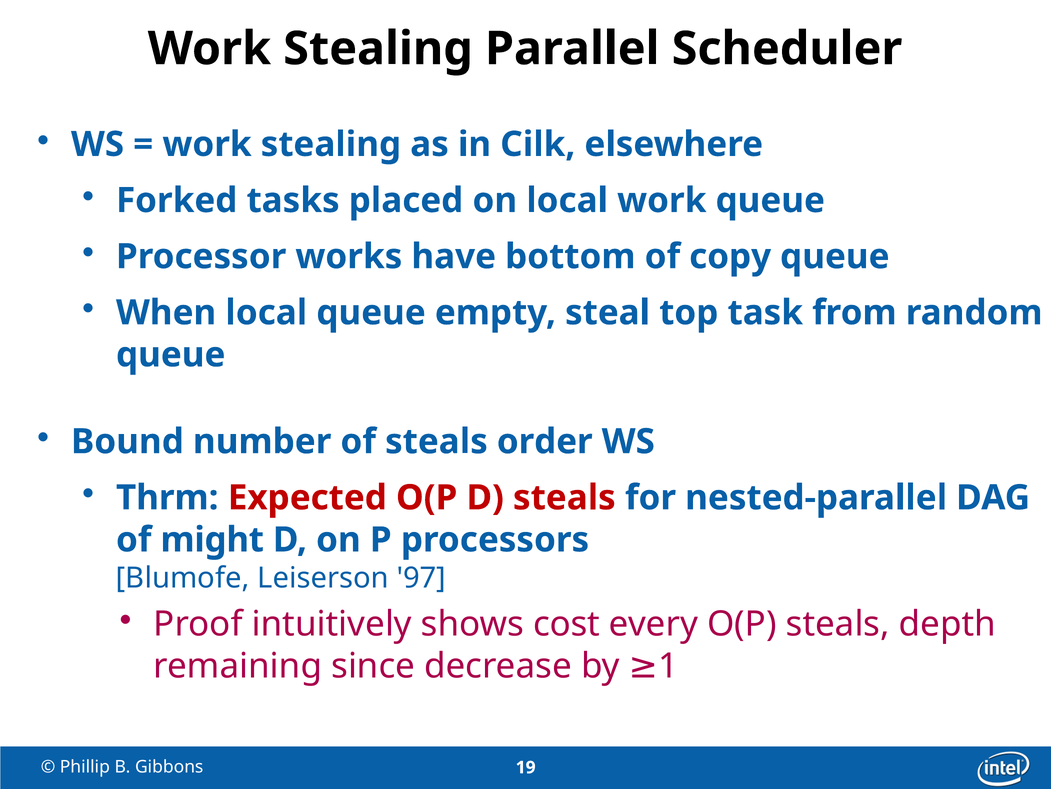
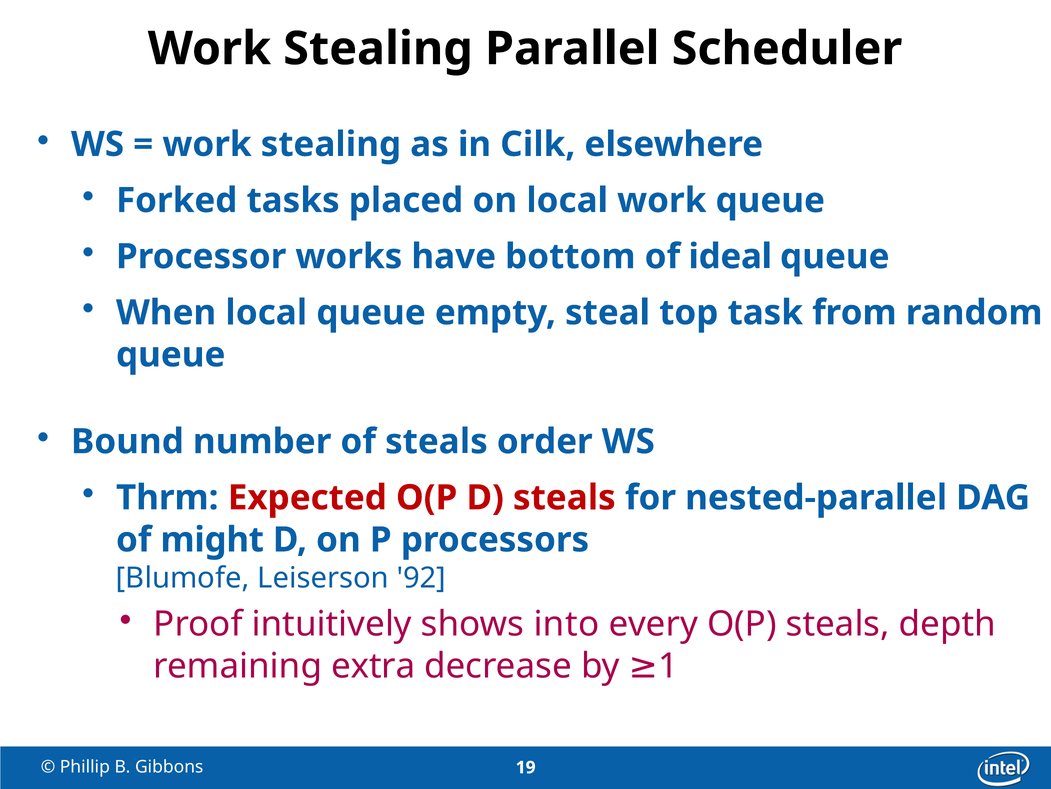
copy: copy -> ideal (730, 256)
97: 97 -> 92 (421, 577)
cost: cost -> into (566, 623)
since: since -> extra (373, 665)
